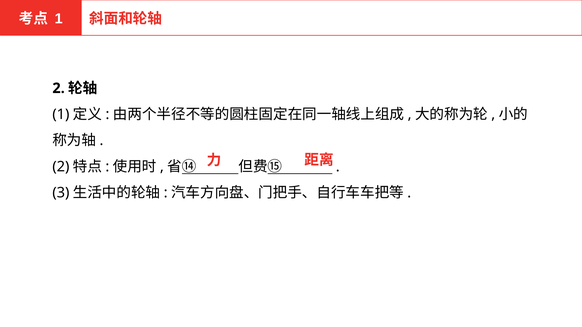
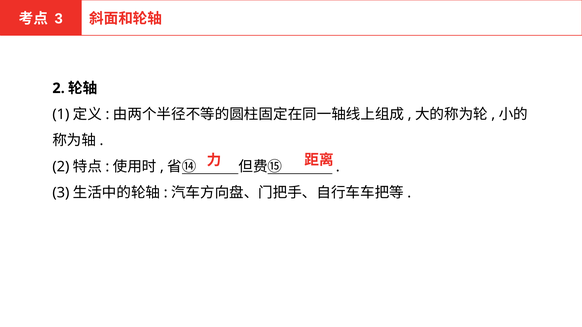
1: 1 -> 3 (59, 19)
